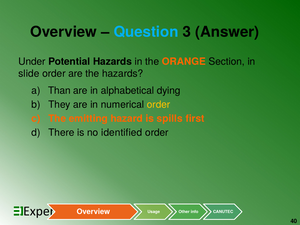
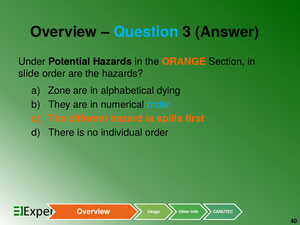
Than: Than -> Zone (59, 91)
order colour: yellow -> light blue (159, 105)
emitting: emitting -> different (88, 119)
identified: identified -> individual (122, 133)
